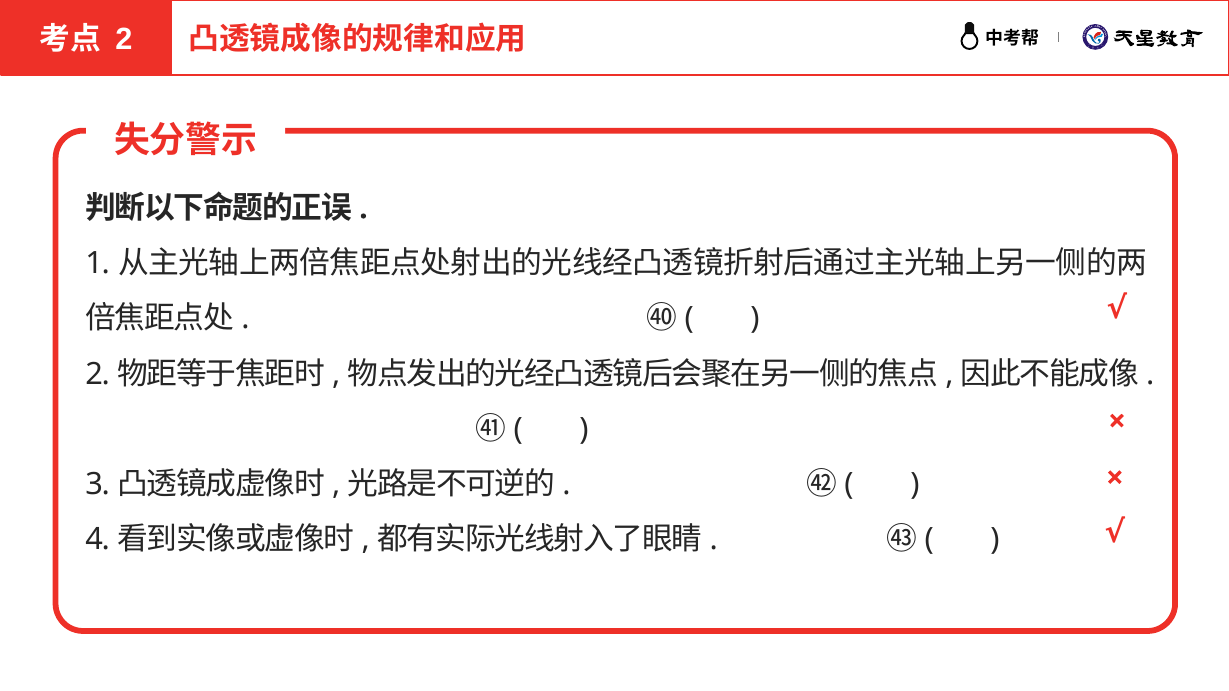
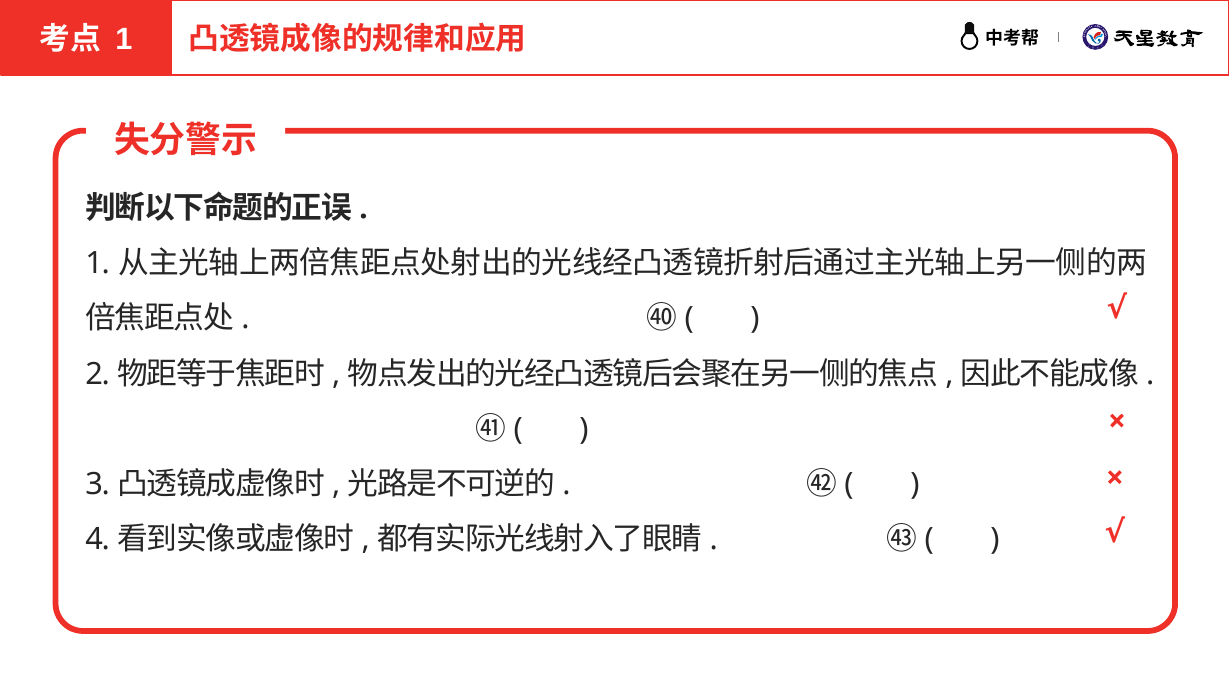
2: 2 -> 1 (124, 40)
